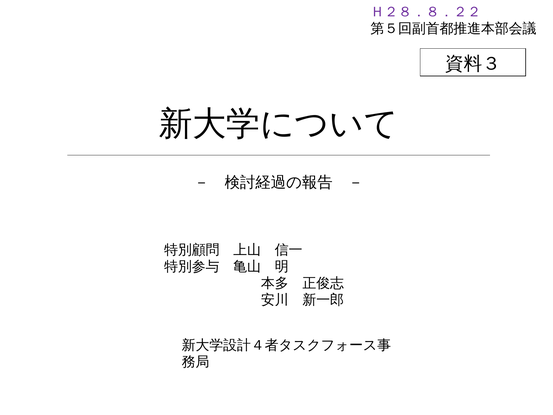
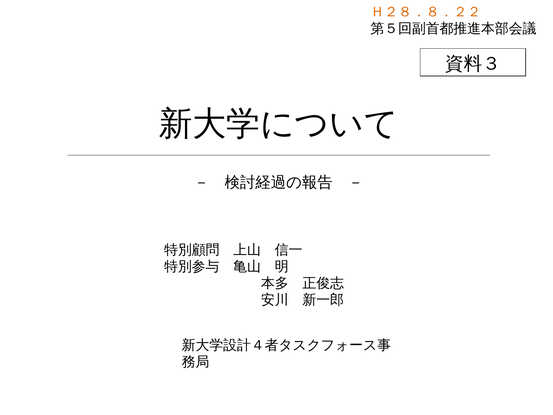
Ｈ２８．８．２２ colour: purple -> orange (426, 12)
